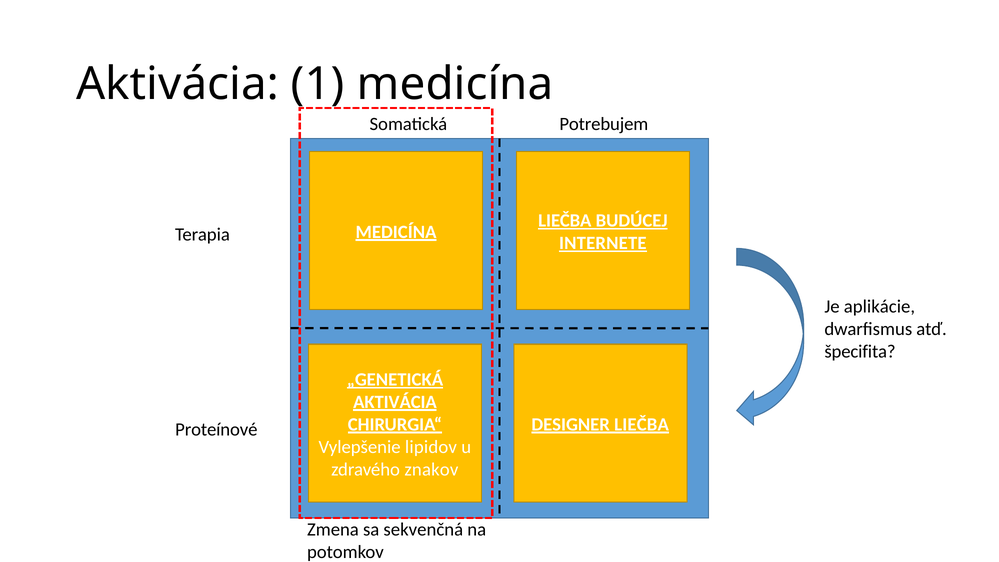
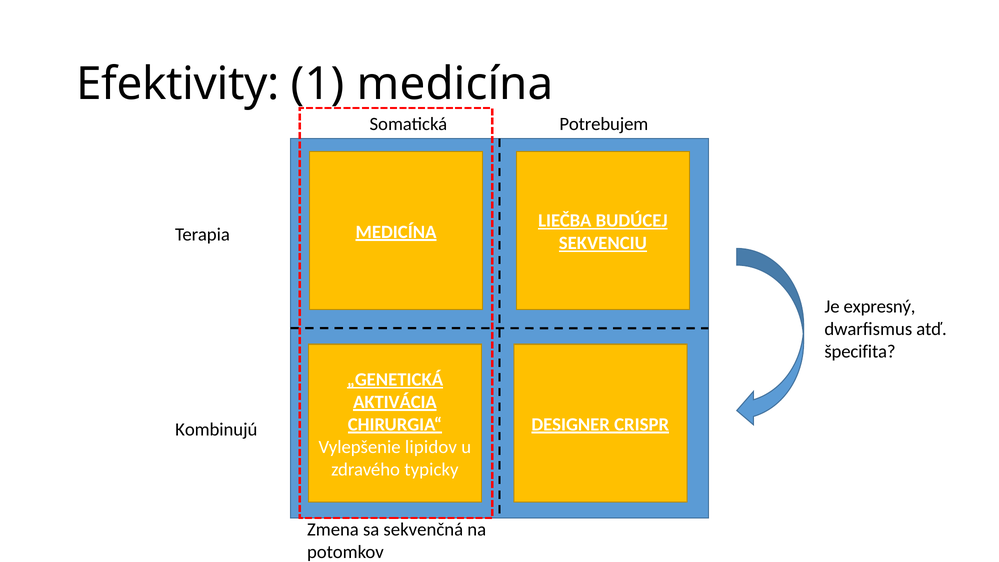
Aktivácia: Aktivácia -> Efektivity (178, 84)
INTERNETE: INTERNETE -> SEKVENCIU (603, 243)
aplikácie: aplikácie -> expresný (880, 306)
DESIGNER LIEČBA: LIEČBA -> CRISPR (642, 424)
Proteínové: Proteínové -> Kombinujú (216, 429)
znakov: znakov -> typicky (431, 469)
